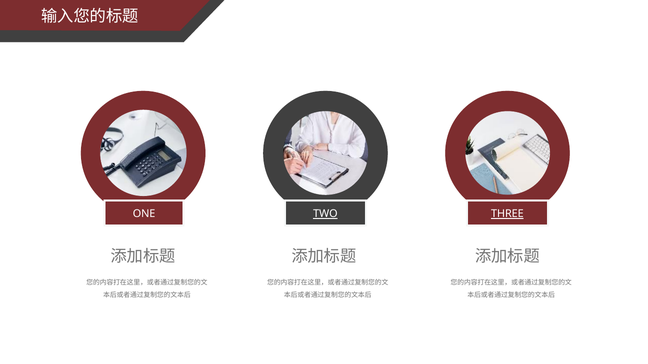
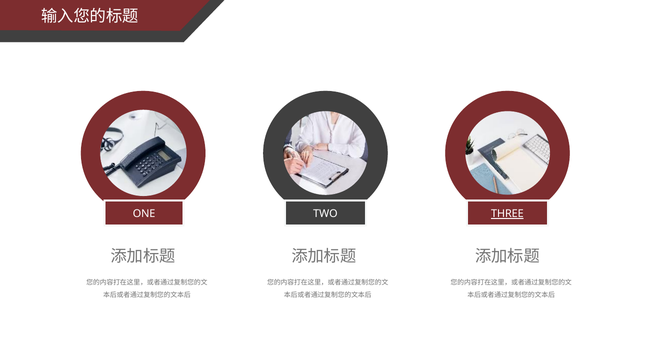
TWO underline: present -> none (325, 214)
